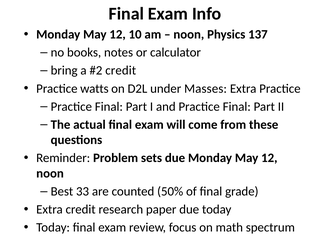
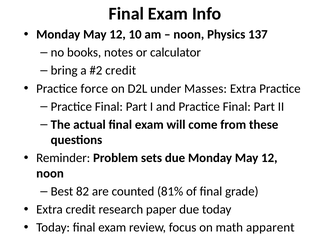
watts: watts -> force (94, 88)
33: 33 -> 82 (83, 191)
50%: 50% -> 81% (170, 191)
spectrum: spectrum -> apparent (270, 227)
